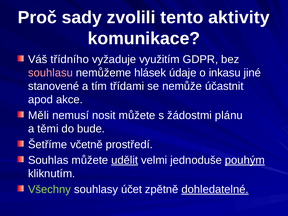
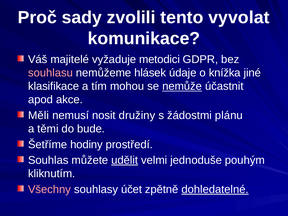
aktivity: aktivity -> vyvolat (239, 17)
třídního: třídního -> majitelé (70, 59)
využitím: využitím -> metodici (159, 59)
inkasu: inkasu -> knížka (225, 73)
stanovené: stanovené -> klasifikace (54, 86)
třídami: třídami -> mohou (127, 86)
nemůže underline: none -> present (182, 86)
nosit můžete: můžete -> družiny (137, 115)
včetně: včetně -> hodiny (86, 145)
pouhým underline: present -> none (245, 160)
Všechny colour: light green -> pink (50, 189)
